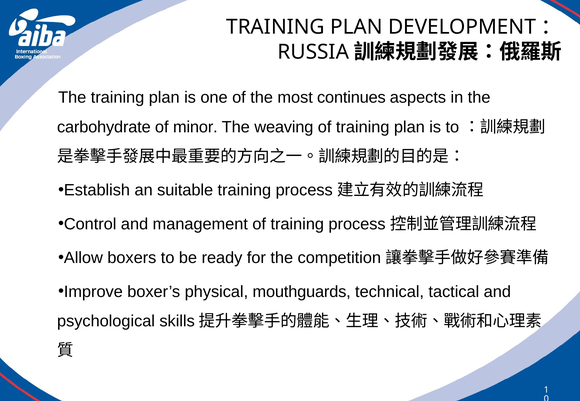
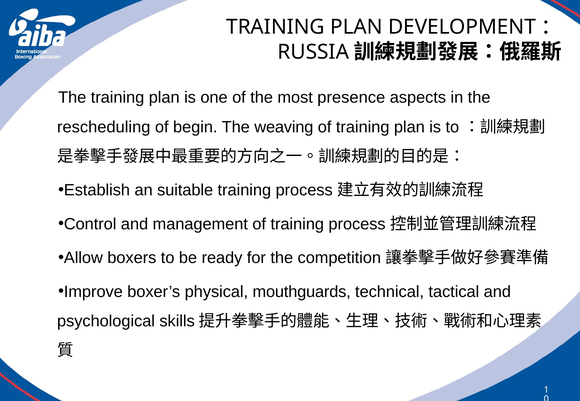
continues: continues -> presence (351, 98)
carbohydrate: carbohydrate -> rescheduling (104, 127)
minor: minor -> begin (195, 127)
